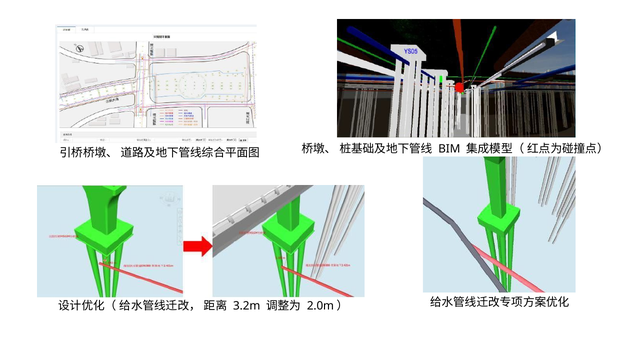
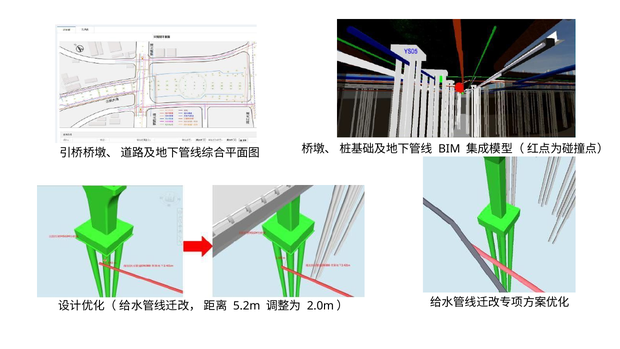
3.2m: 3.2m -> 5.2m (247, 305)
